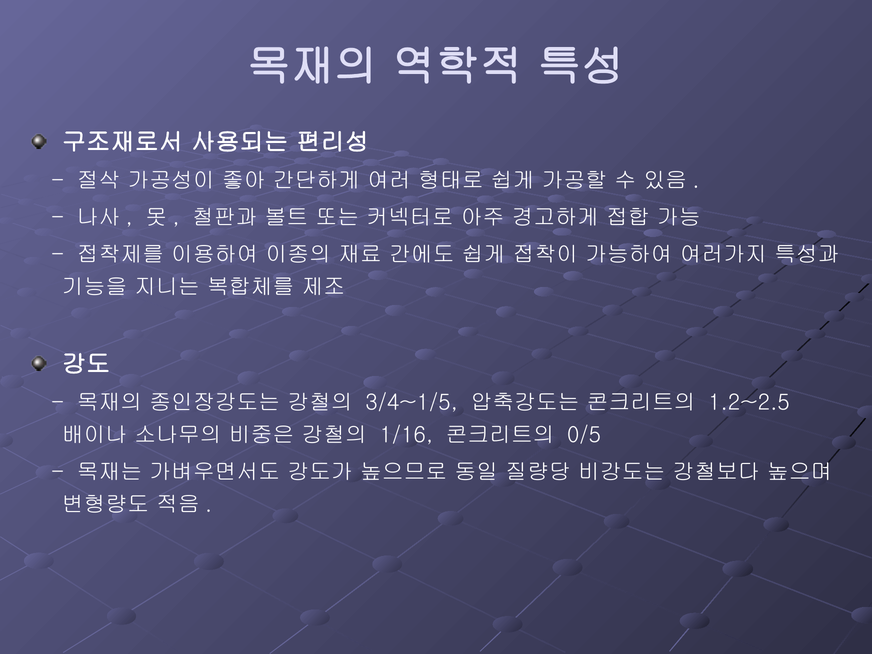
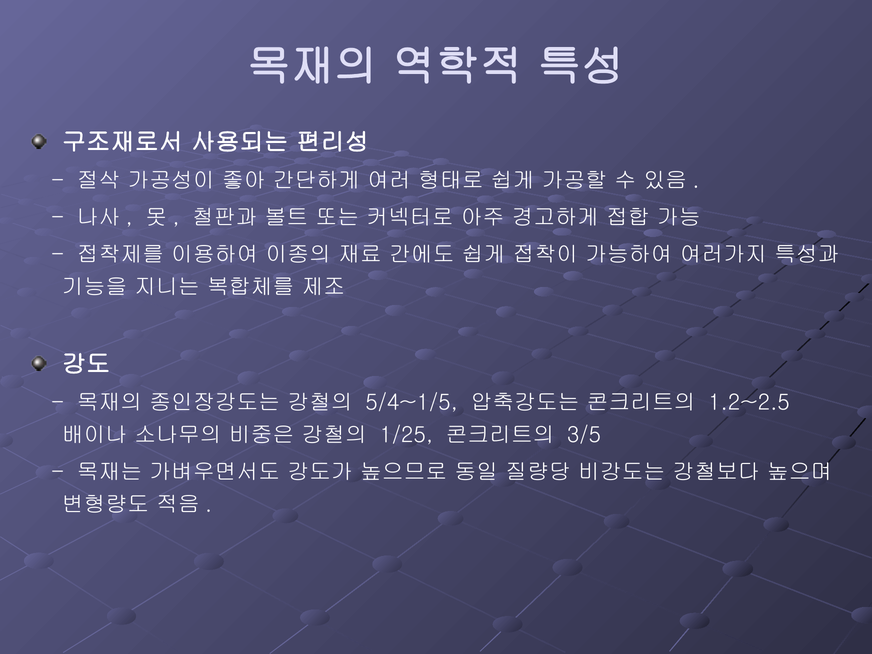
3/4~1/5: 3/4~1/5 -> 5/4~1/5 (412, 402)
1/16: 1/16 -> 1/25 (406, 435)
0/5: 0/5 -> 3/5 (584, 435)
